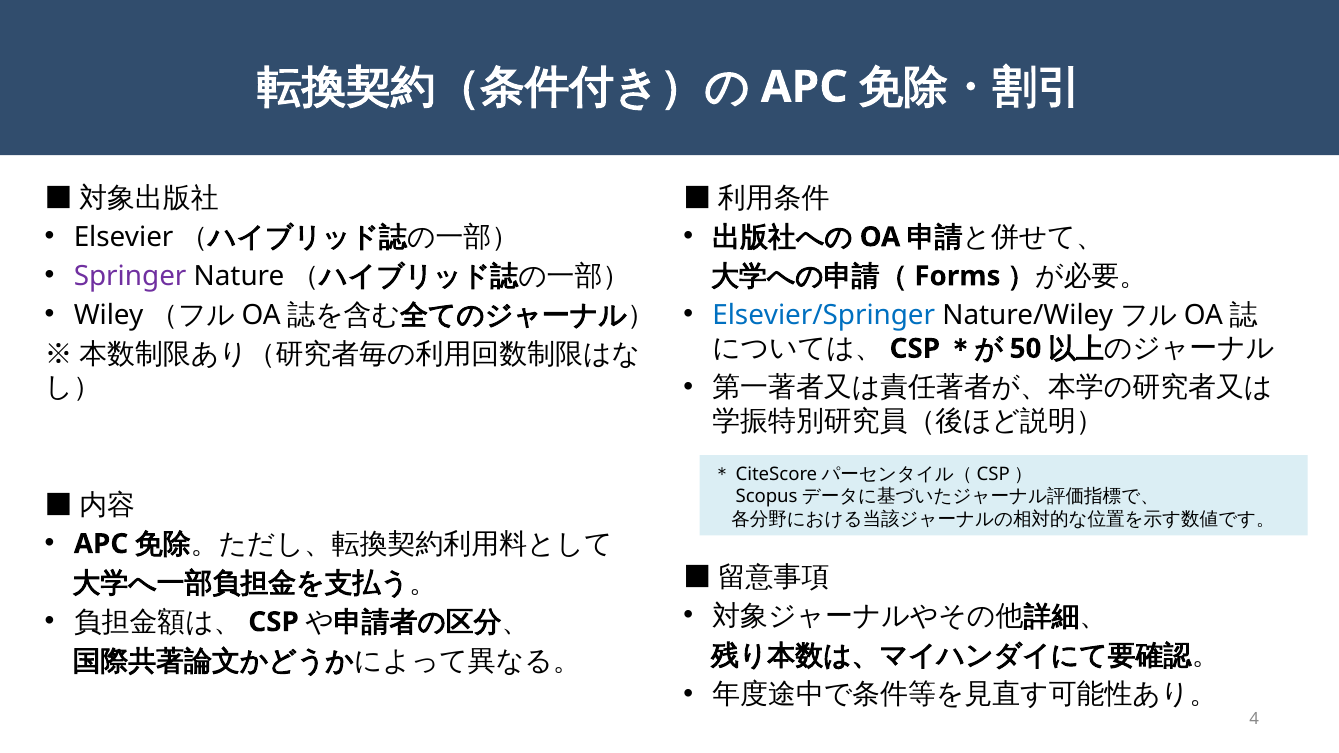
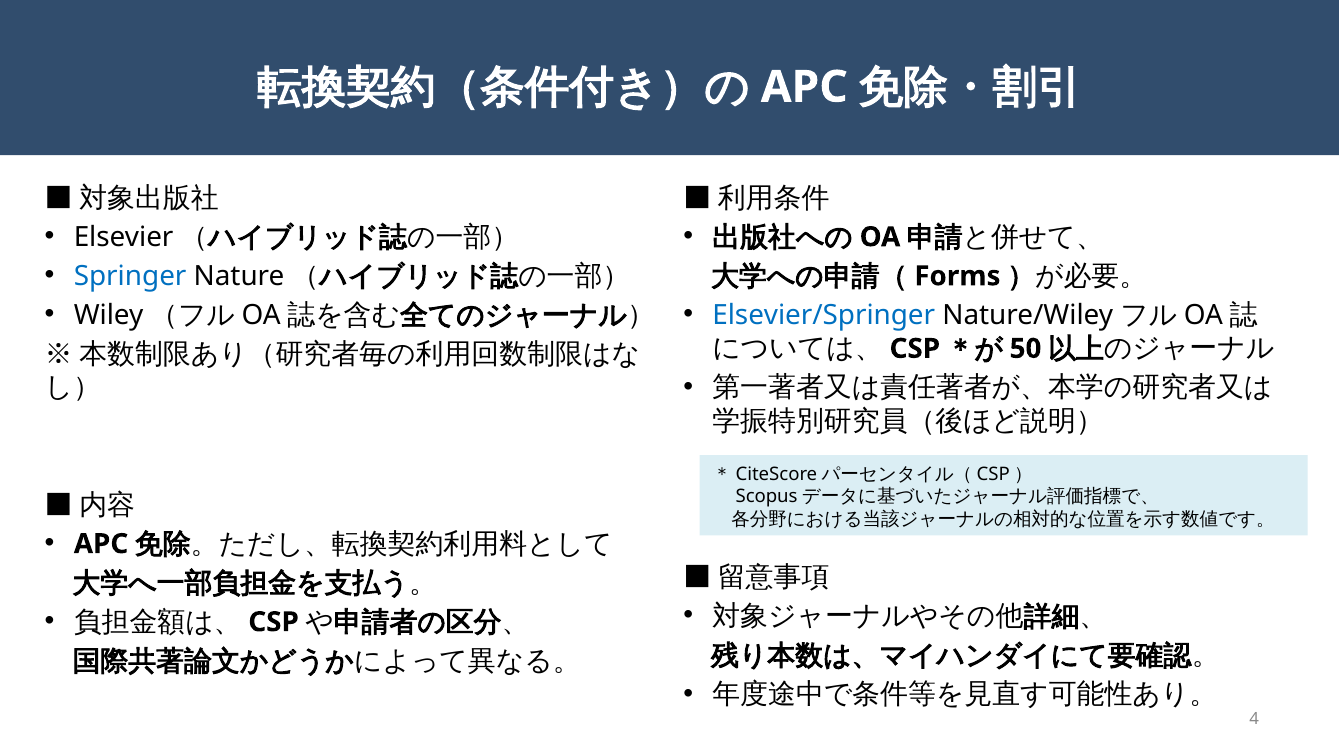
Springer colour: purple -> blue (130, 276)
